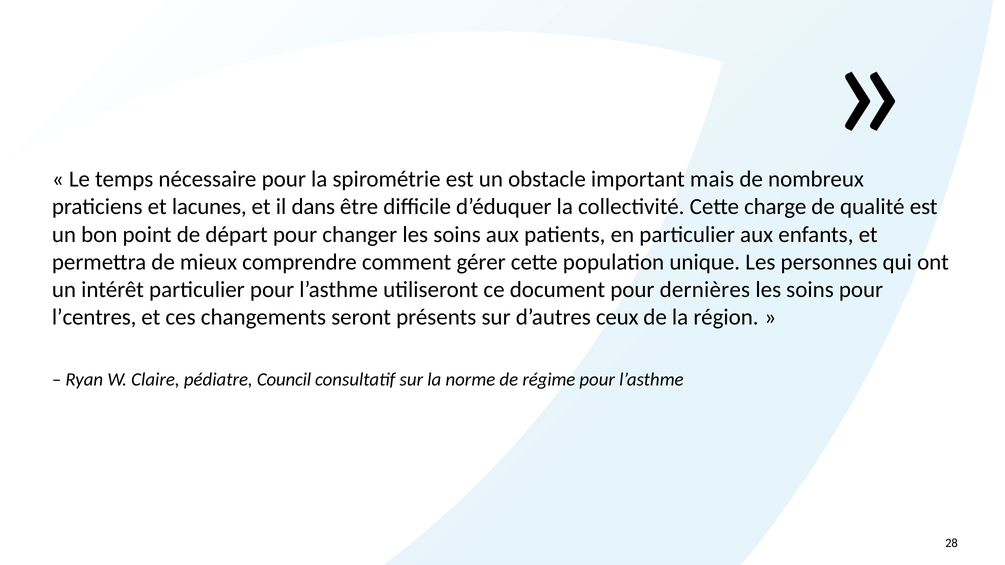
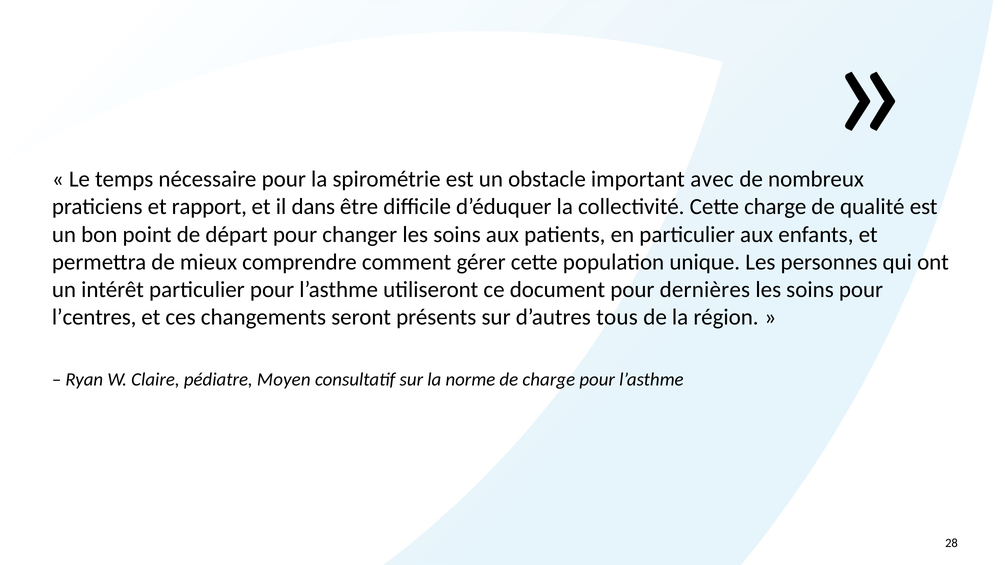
mais: mais -> avec (712, 179)
lacunes: lacunes -> rapport (209, 207)
ceux: ceux -> tous (617, 317)
Council: Council -> Moyen (284, 380)
de régime: régime -> charge (549, 380)
